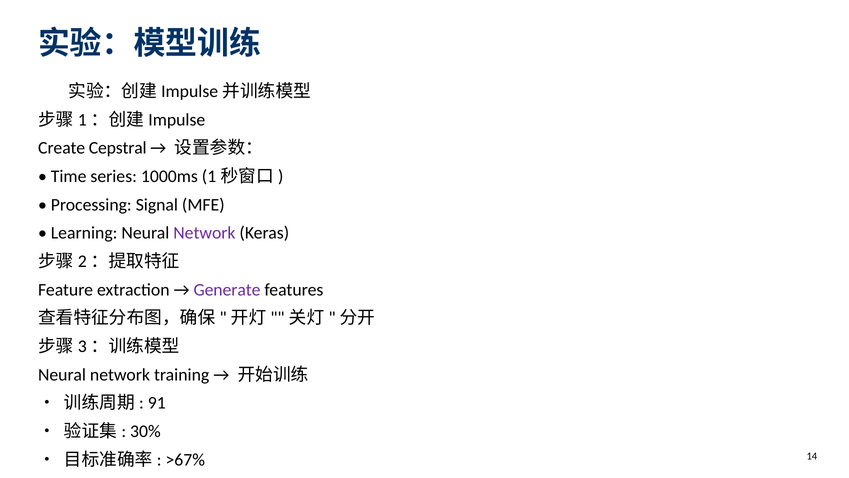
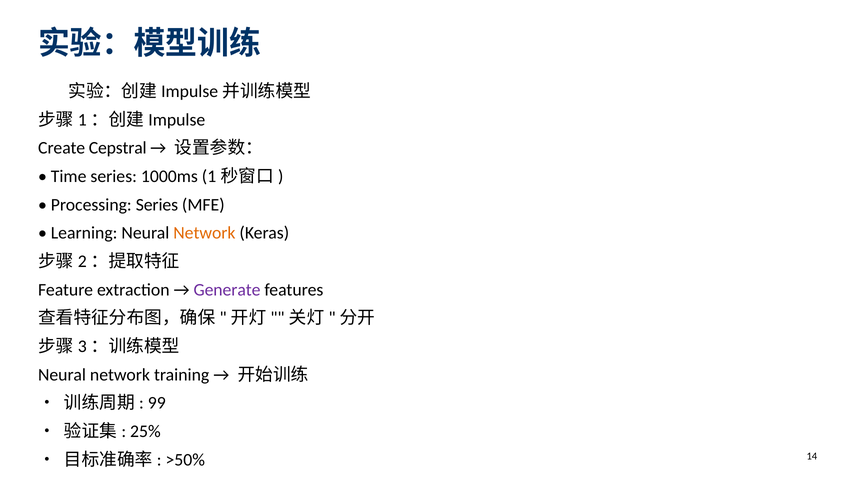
Processing Signal: Signal -> Series (157, 205)
Network colour: purple -> orange (204, 233)
91: 91 -> 99 (157, 403)
30%: 30% -> 25% (145, 431)
>67%: >67% -> >50% (185, 459)
